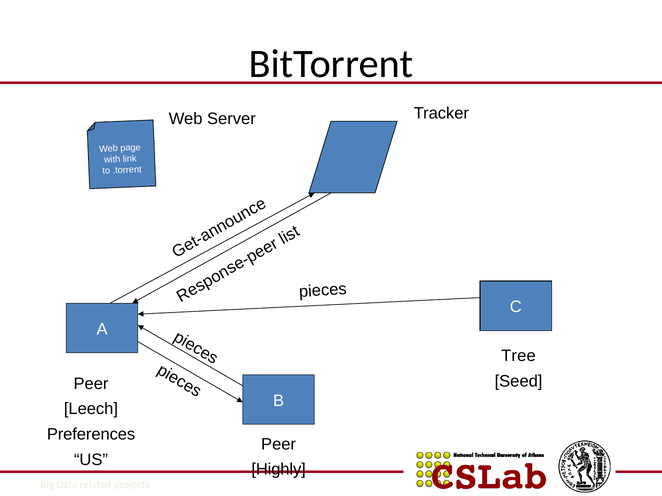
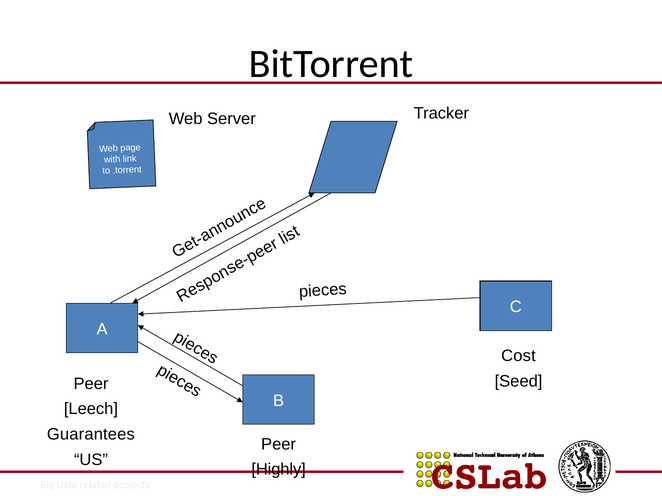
Tree: Tree -> Cost (518, 356)
Preferences: Preferences -> Guarantees (91, 435)
